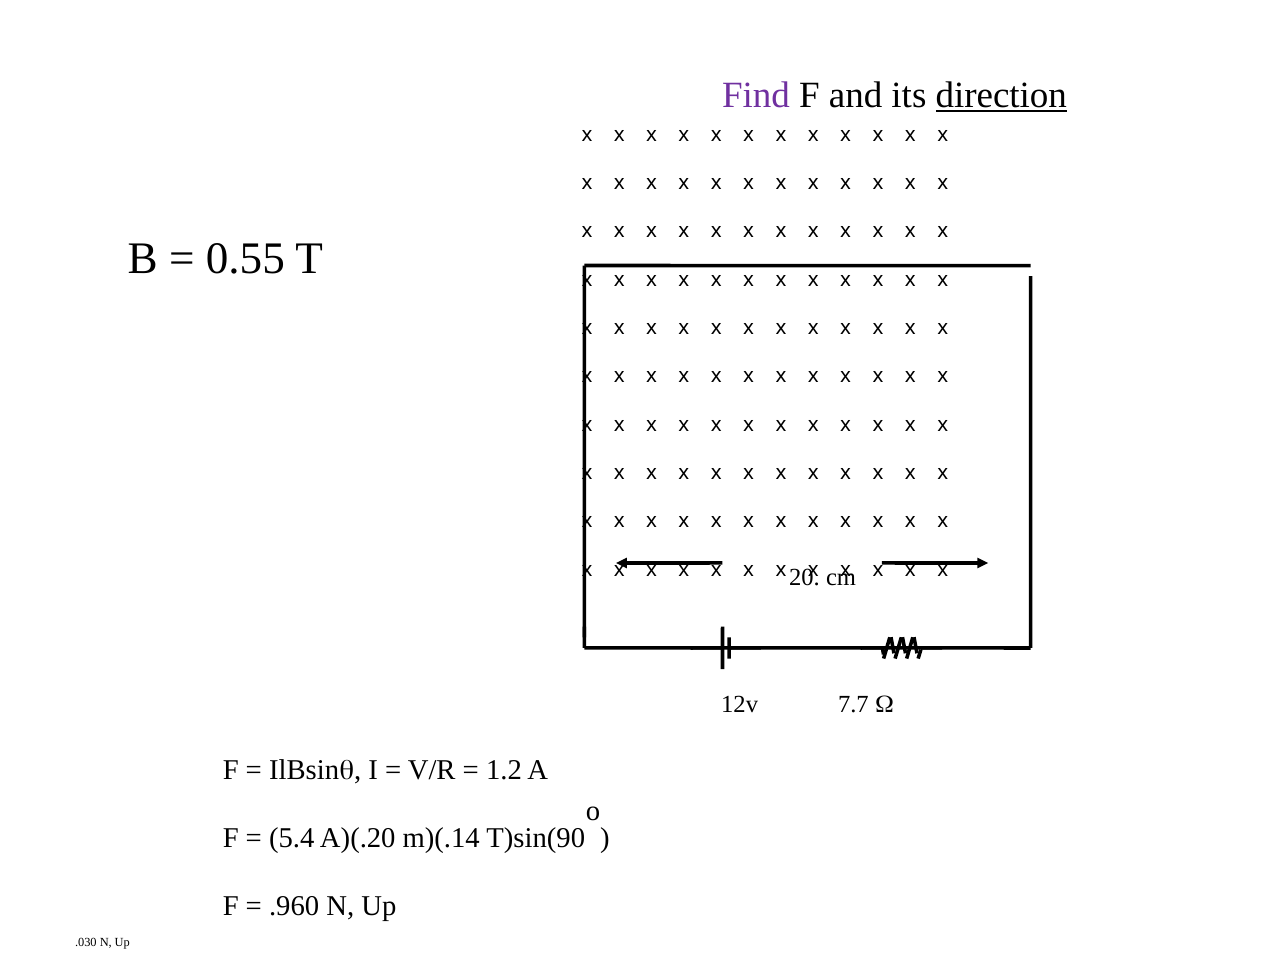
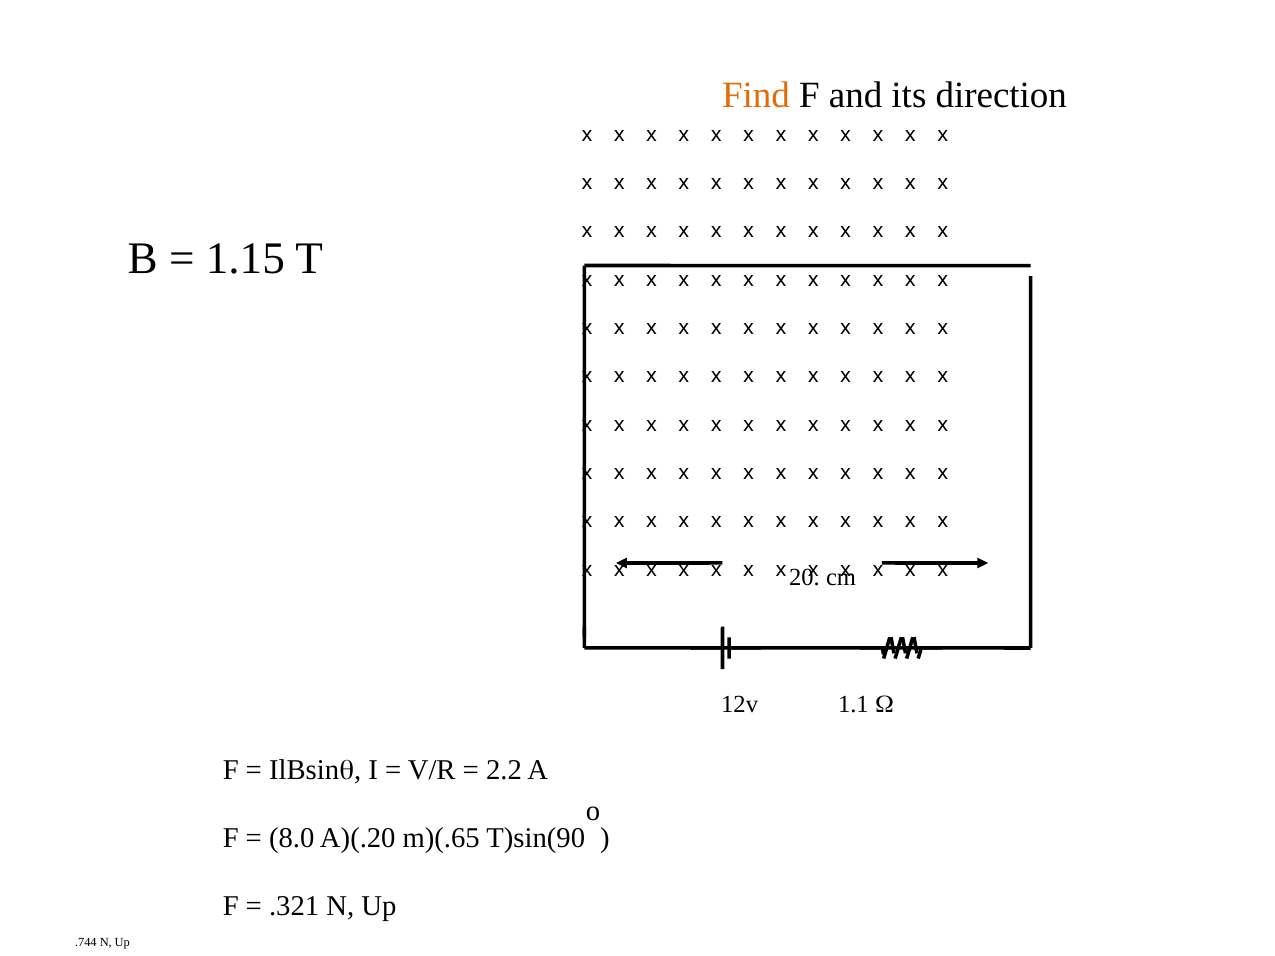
Find colour: purple -> orange (756, 95)
direction underline: present -> none (1001, 95)
0.55: 0.55 -> 1.15 (245, 259)
7.7: 7.7 -> 1.1 (853, 704)
1.2: 1.2 -> 2.2 (504, 771)
5.4: 5.4 -> 8.0 (292, 838)
m)(.14: m)(.14 -> m)(.65 (441, 838)
.960: .960 -> .321 (294, 906)
.030: .030 -> .744 (86, 943)
